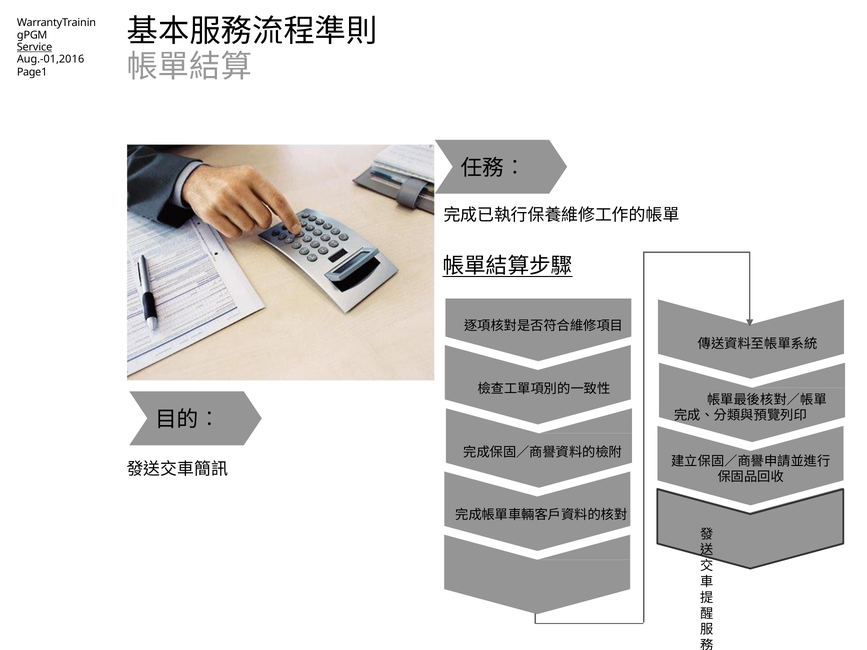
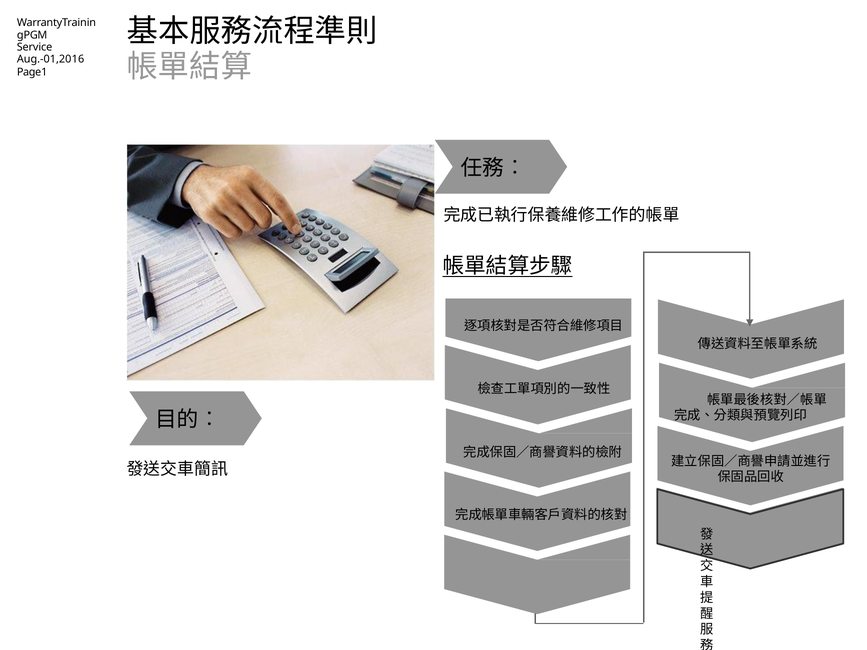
Service underline: present -> none (35, 47)
